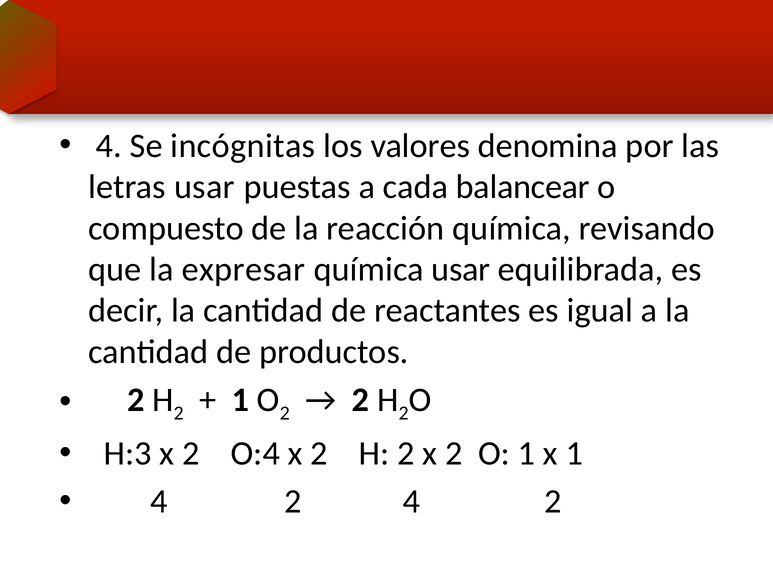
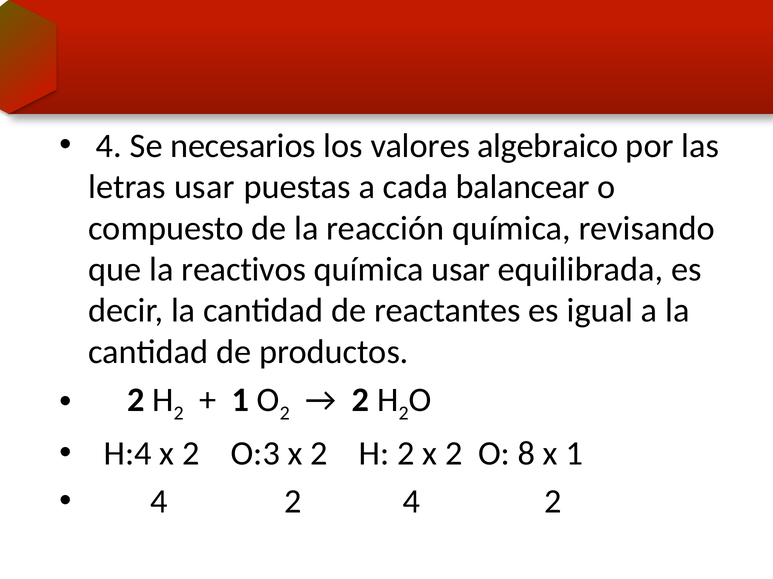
incógnitas: incógnitas -> necesarios (243, 146)
denomina: denomina -> algebraico (548, 146)
expresar: expresar -> reactivos (244, 270)
H:3: H:3 -> H:4 (128, 454)
O:4: O:4 -> O:3 (255, 454)
O 1: 1 -> 8 (526, 454)
